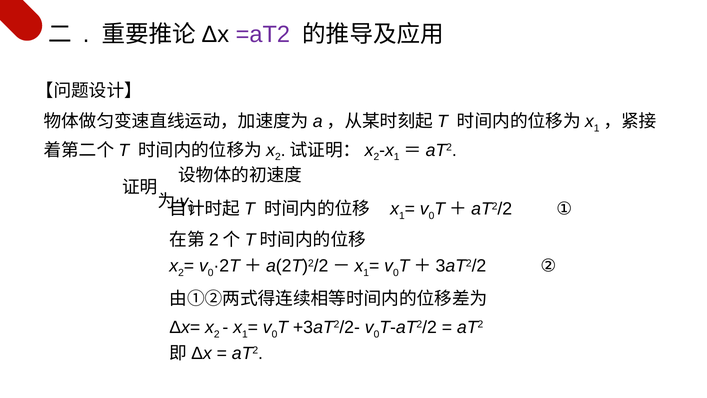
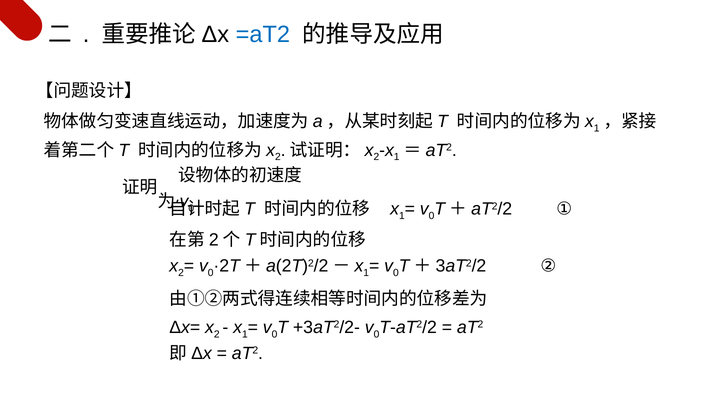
=aT2 colour: purple -> blue (263, 35)
